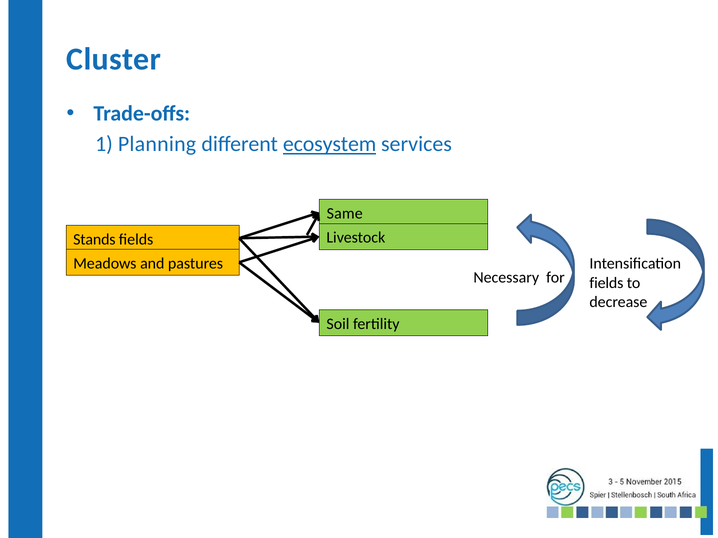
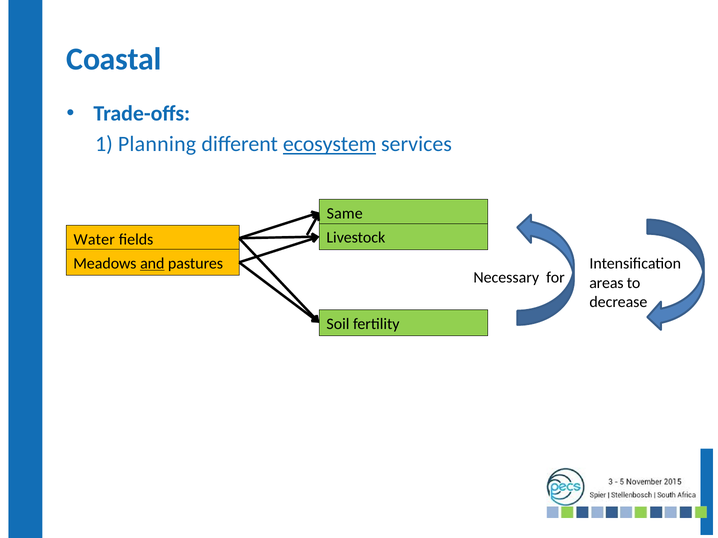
Cluster: Cluster -> Coastal (114, 59)
Stands: Stands -> Water (94, 240)
and underline: none -> present (152, 264)
fields: fields -> areas (606, 283)
